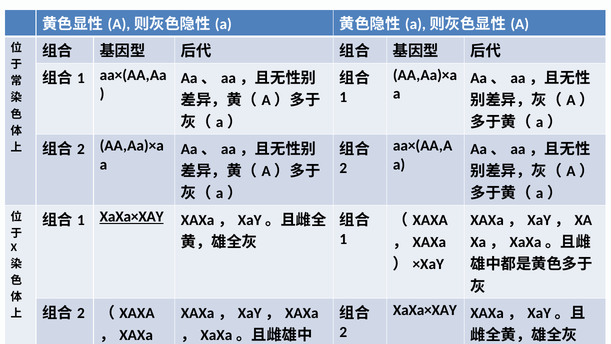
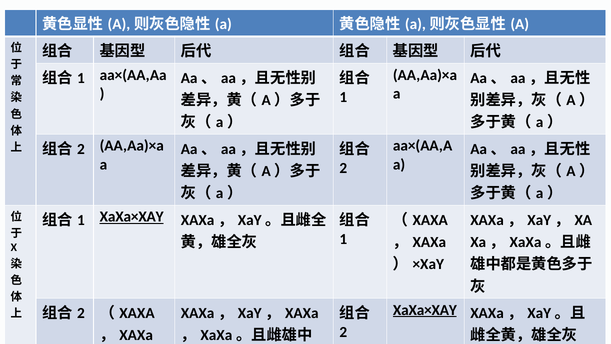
XaXa×XAY underline: none -> present (425, 310)
